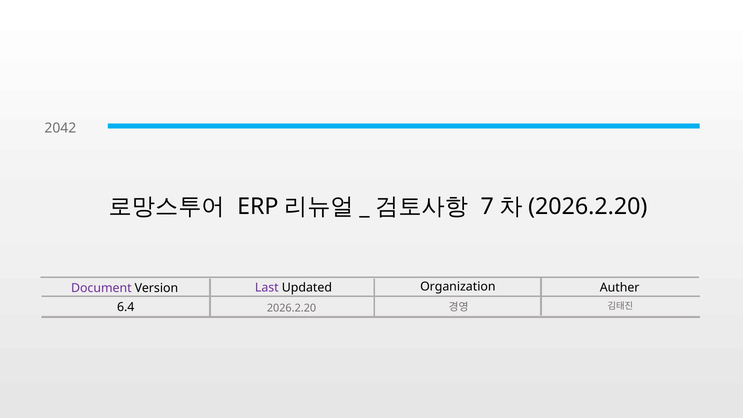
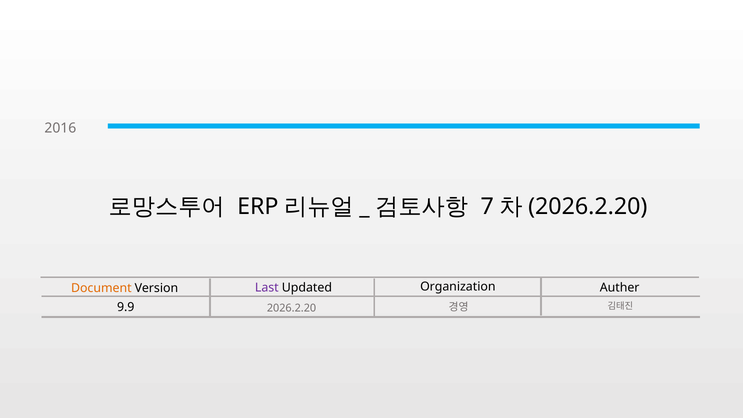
2042: 2042 -> 2016 (60, 128)
Document colour: purple -> orange (101, 288)
6.4: 6.4 -> 9.9 (126, 307)
